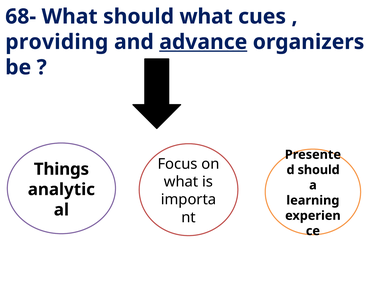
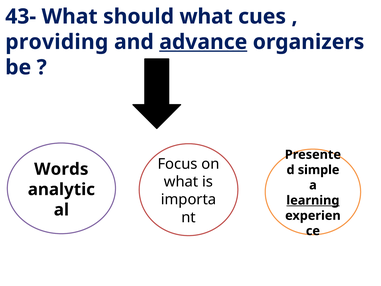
68-: 68- -> 43- (21, 17)
Things: Things -> Words (61, 169)
should: should -> simple (319, 170)
learning underline: none -> present (313, 200)
